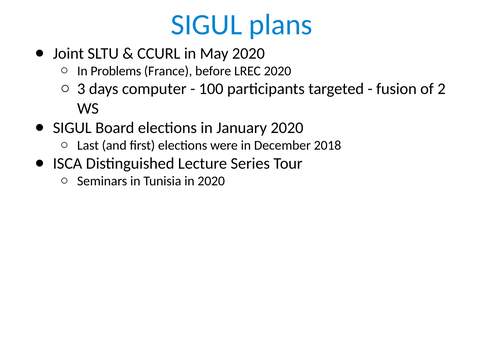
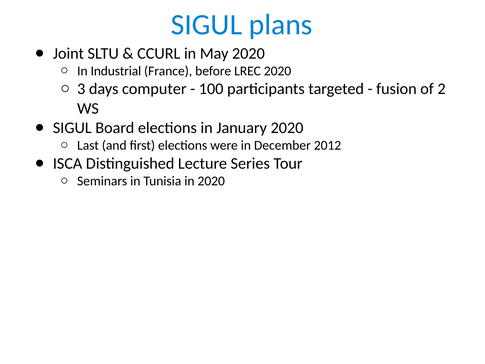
Problems: Problems -> Industrial (116, 71)
2018: 2018 -> 2012 (327, 145)
